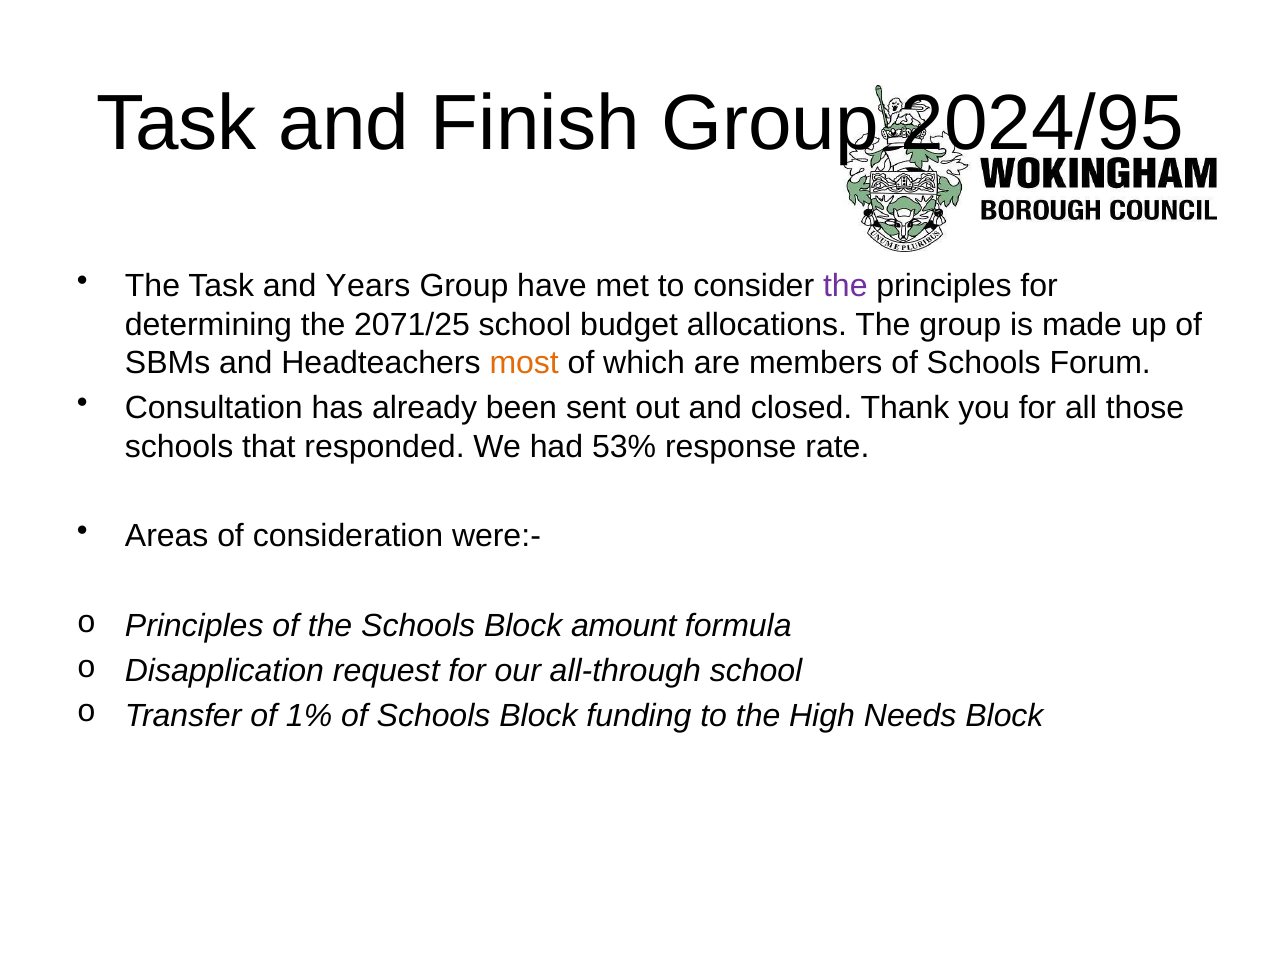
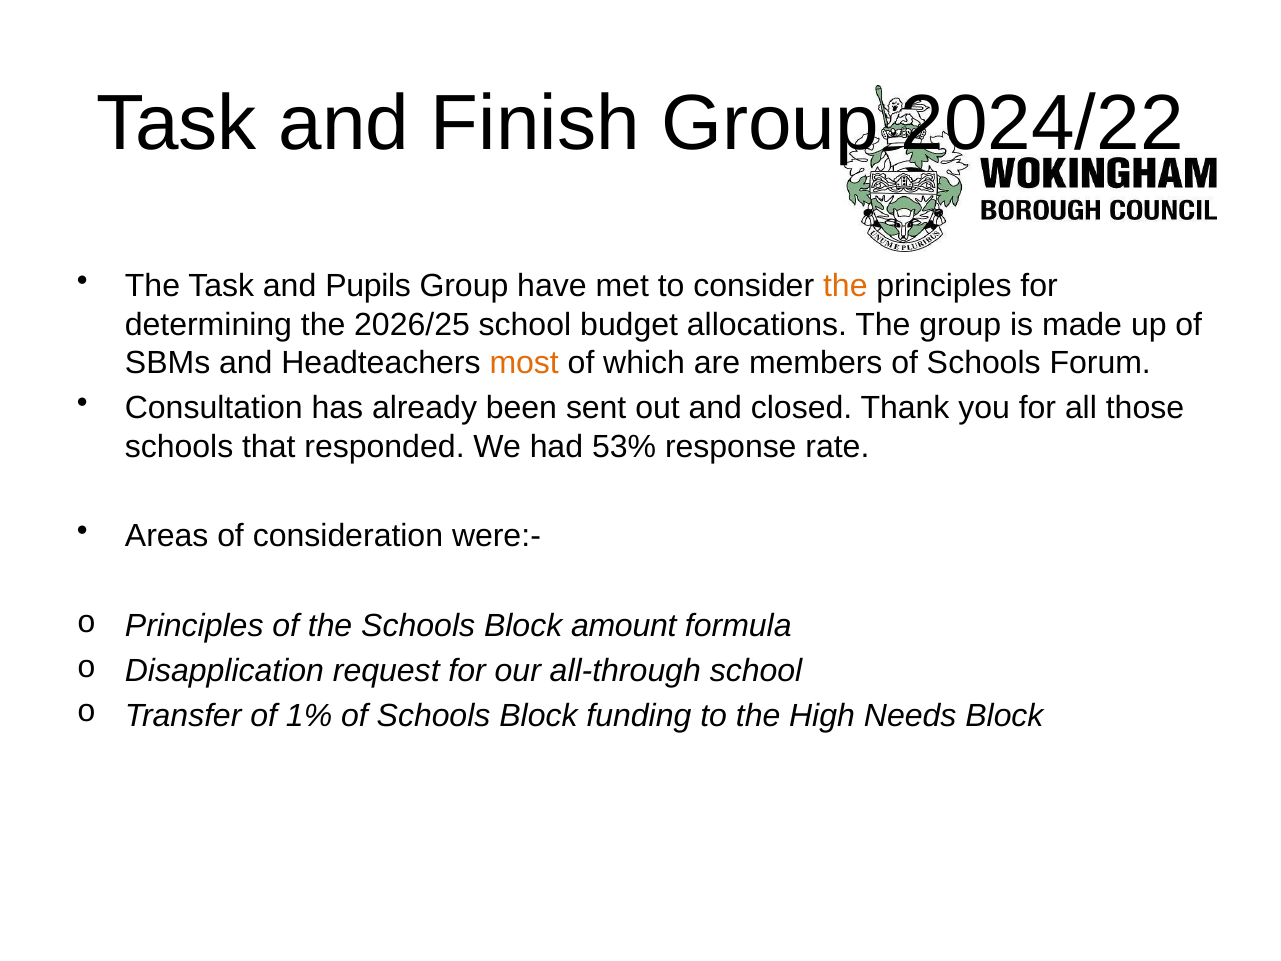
2024/95: 2024/95 -> 2024/22 (1042, 124)
Years: Years -> Pupils (368, 286)
the colour: purple -> orange (845, 286)
2071/25: 2071/25 -> 2026/25 (412, 325)
